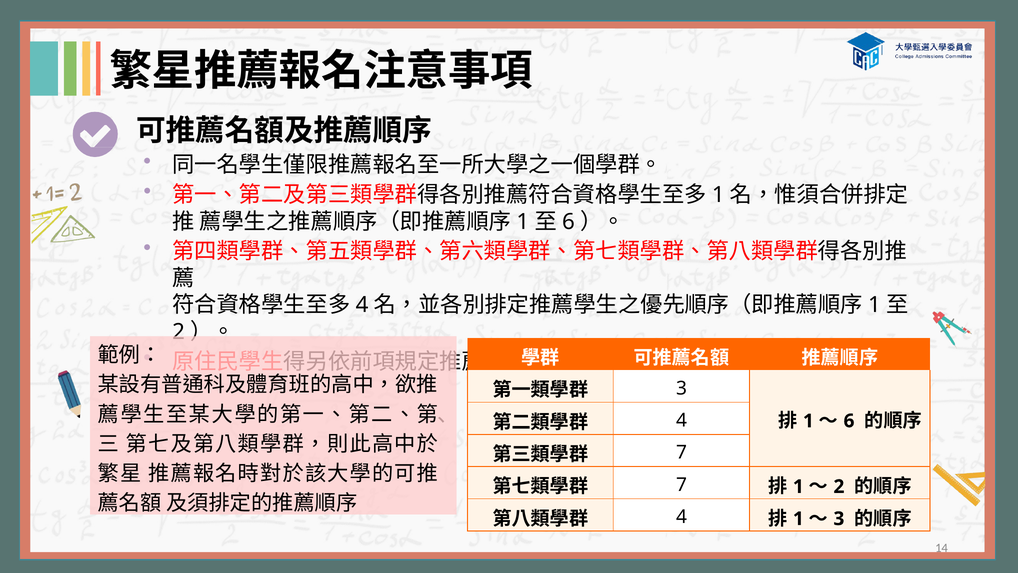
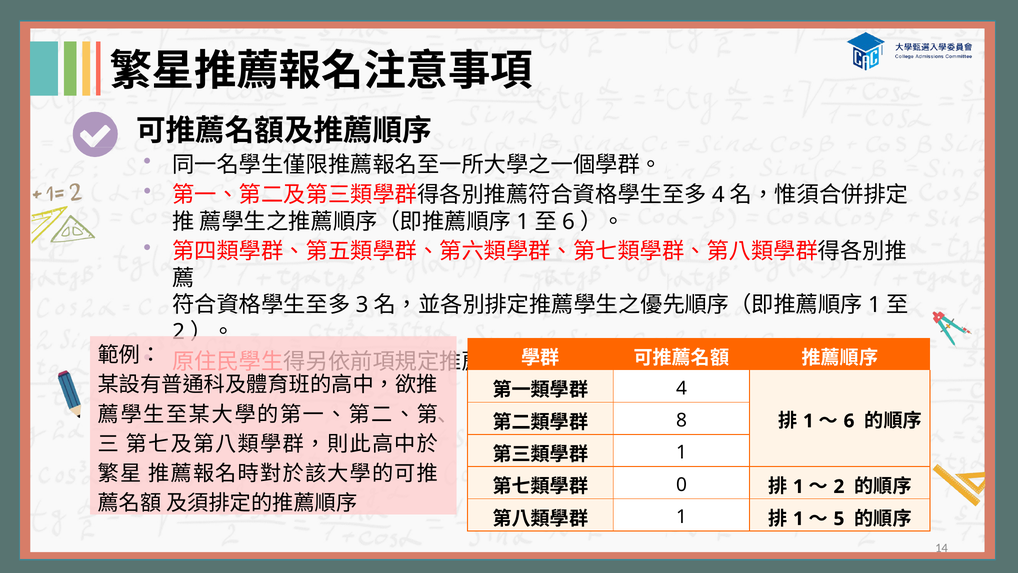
1: 1 -> 4 (718, 195)
4: 4 -> 3 (362, 305)
3: 3 -> 4 (682, 388)
4: 4 -> 8 (682, 420)
7: 7 -> 1 (682, 452)
7: 7 -> 0 (682, 485)
4: 4 -> 1 (682, 517)
3: 3 -> 5 (839, 518)
